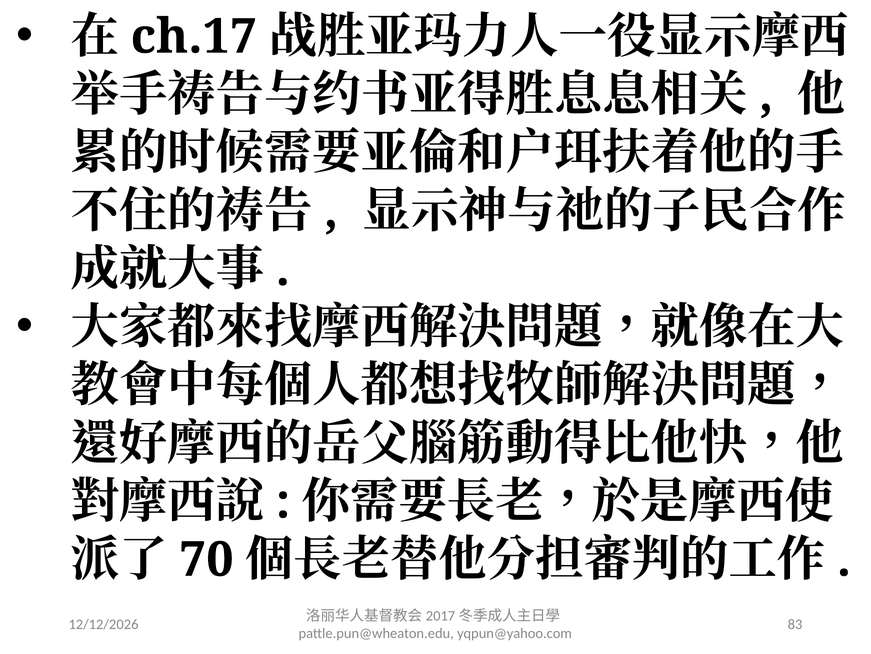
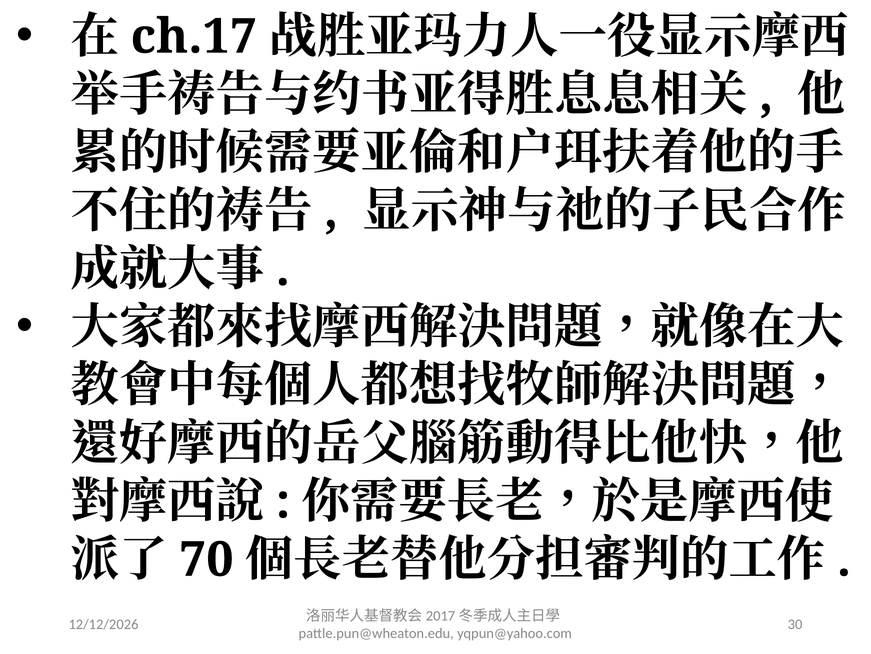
83: 83 -> 30 (795, 624)
